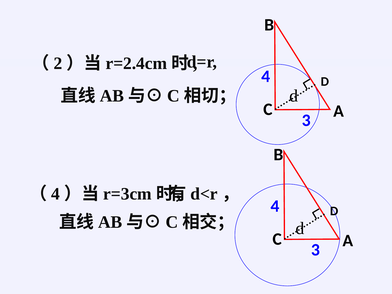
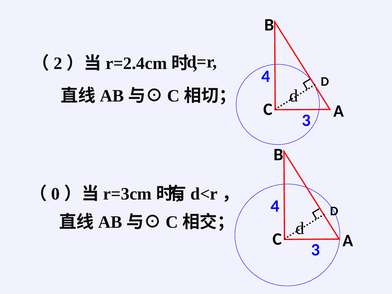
4: 4 -> 0 (56, 194)
